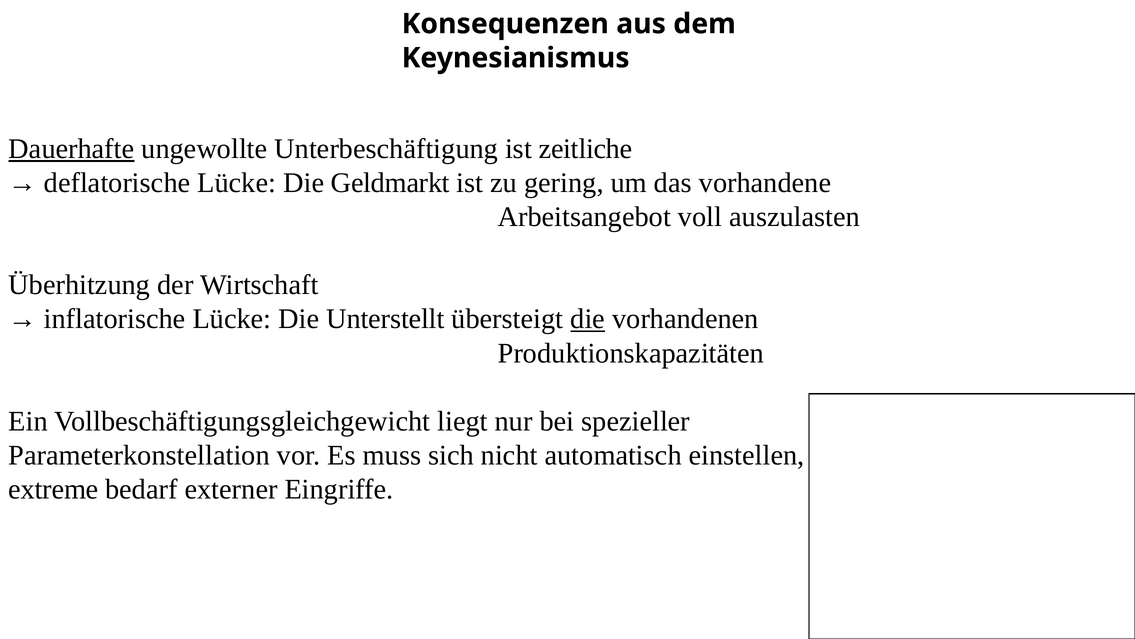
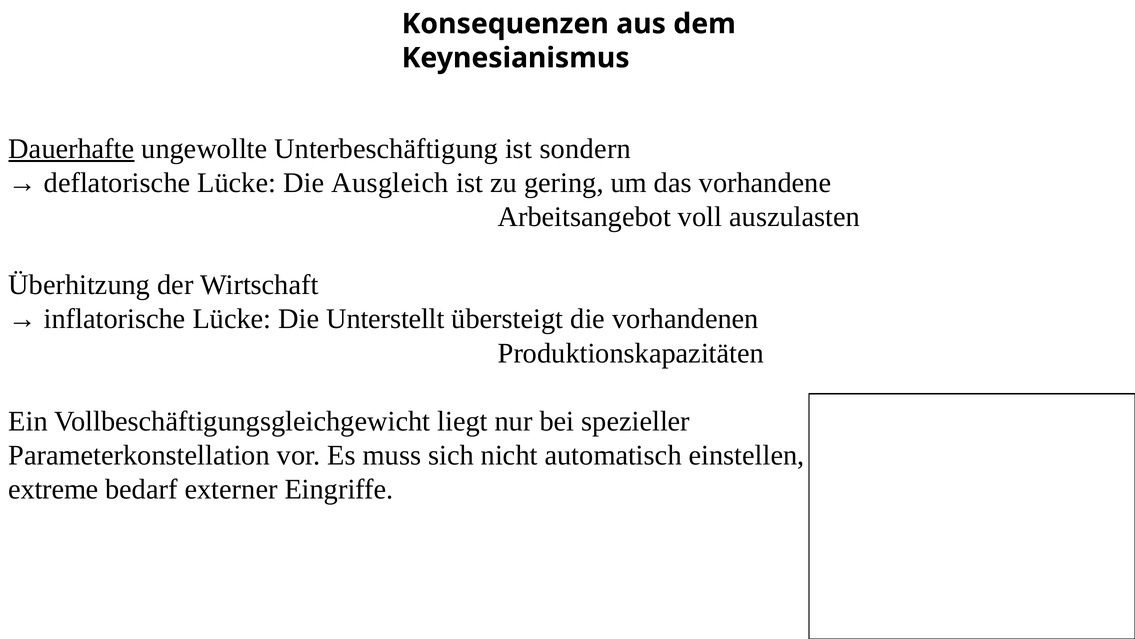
zeitliche: zeitliche -> sondern (585, 149)
Geldmarkt: Geldmarkt -> Ausgleich (390, 183)
die underline: present -> none (588, 319)
